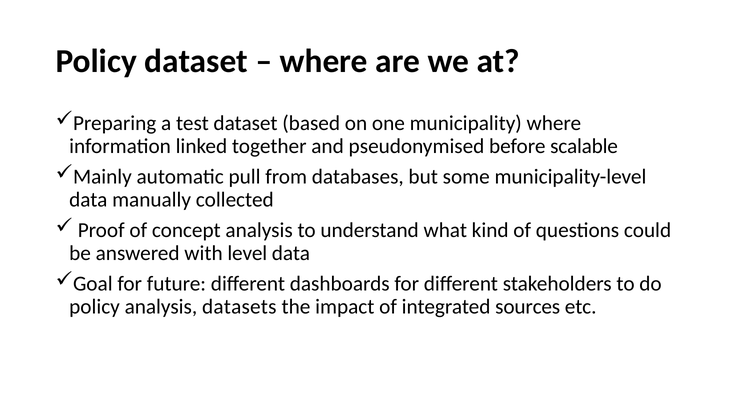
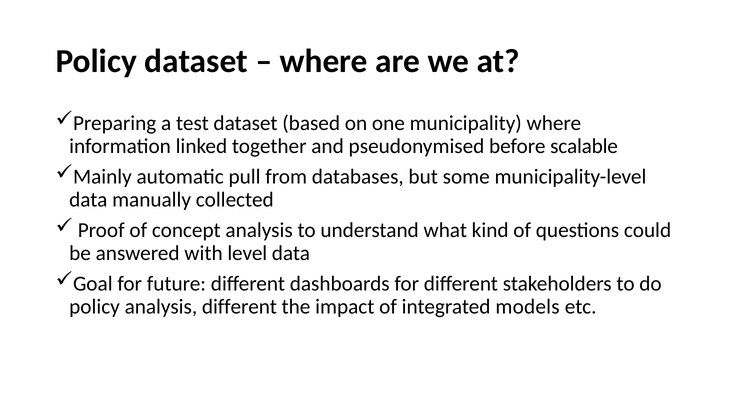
analysis datasets: datasets -> different (239, 307)
sources: sources -> models (528, 307)
